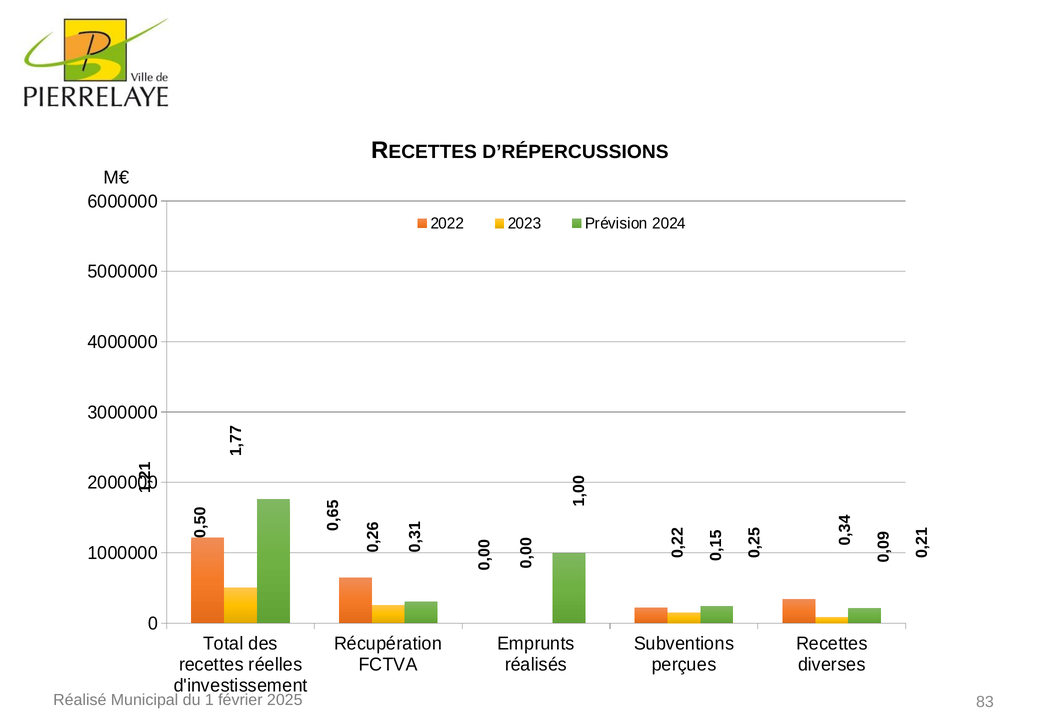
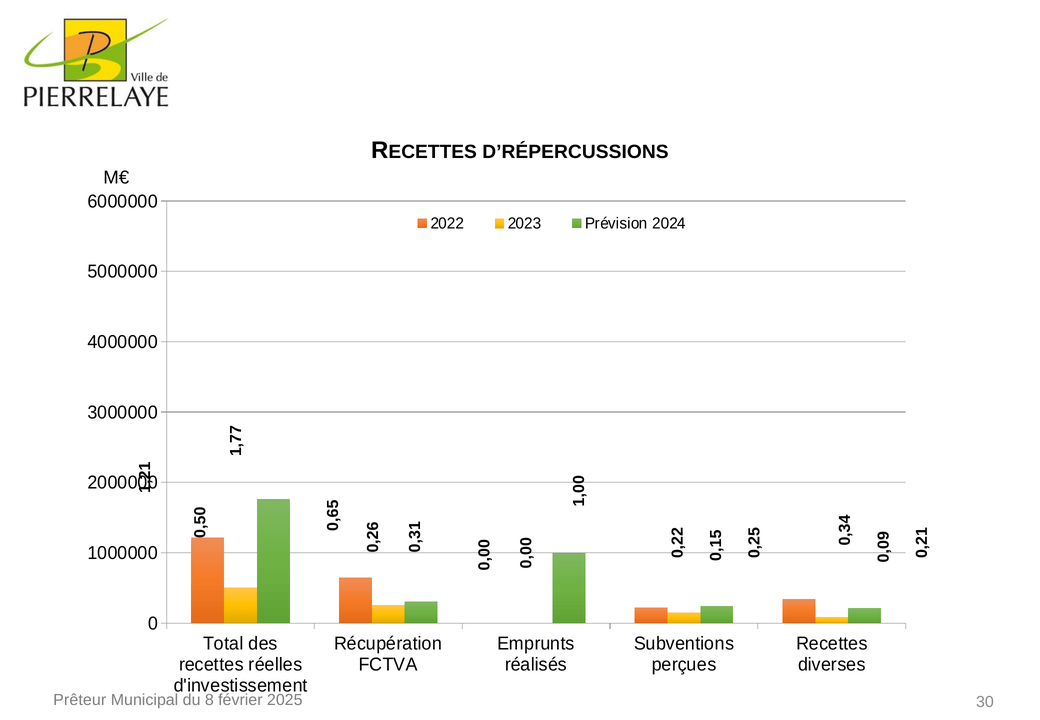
Réalisé: Réalisé -> Prêteur (80, 700)
du 1: 1 -> 8 (209, 700)
83: 83 -> 30 (985, 702)
